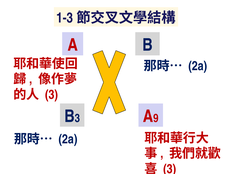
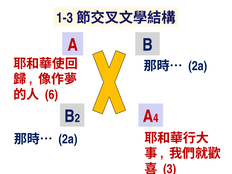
3: 3 -> 6 (52, 95)
B 3: 3 -> 2 (77, 118)
9: 9 -> 4 (156, 118)
